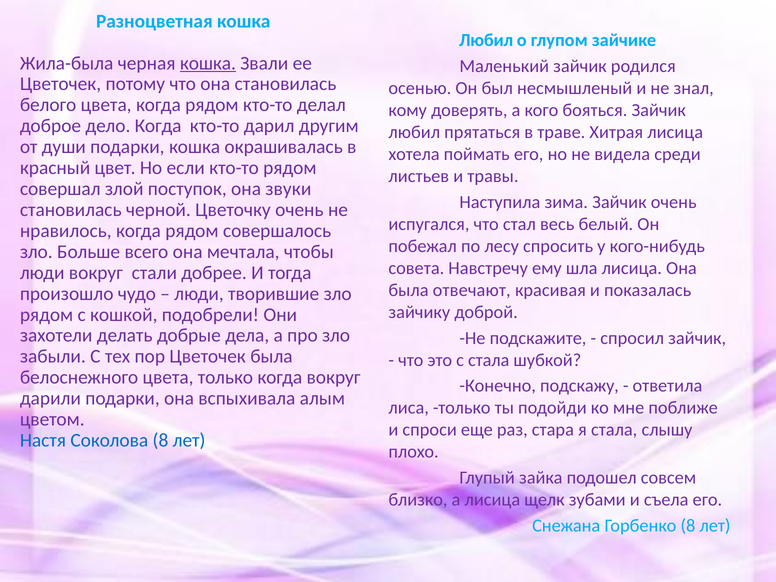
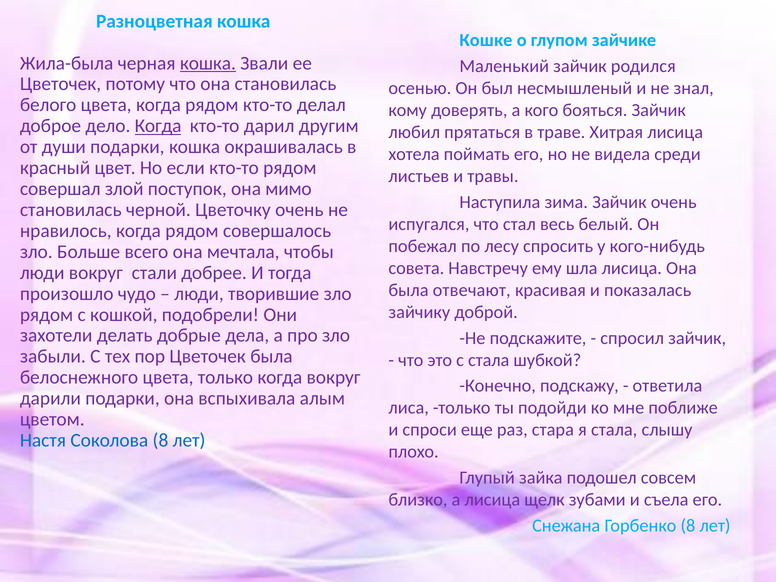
Любил: Любил -> Кошке (486, 40)
Когда underline: none -> present (158, 126)
звуки: звуки -> мимо (289, 189)
